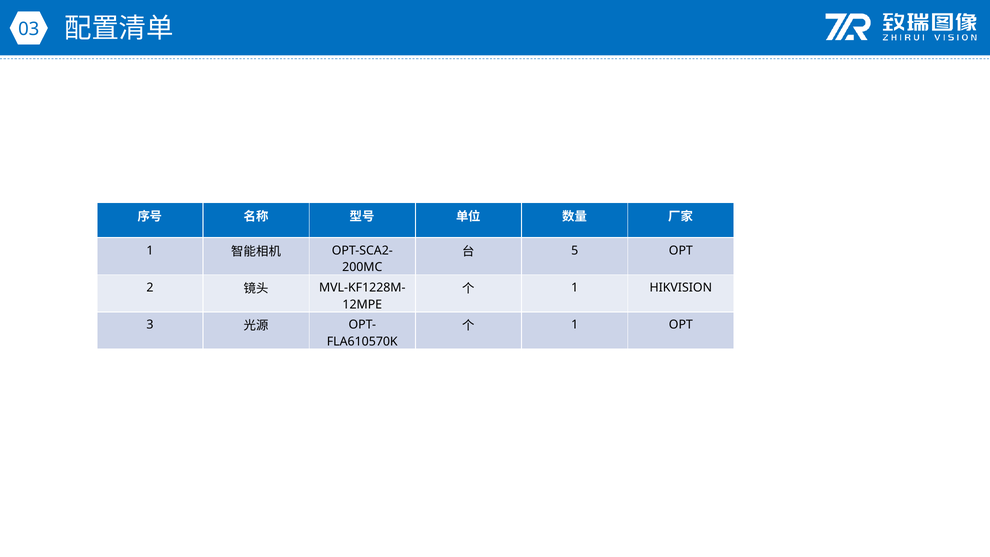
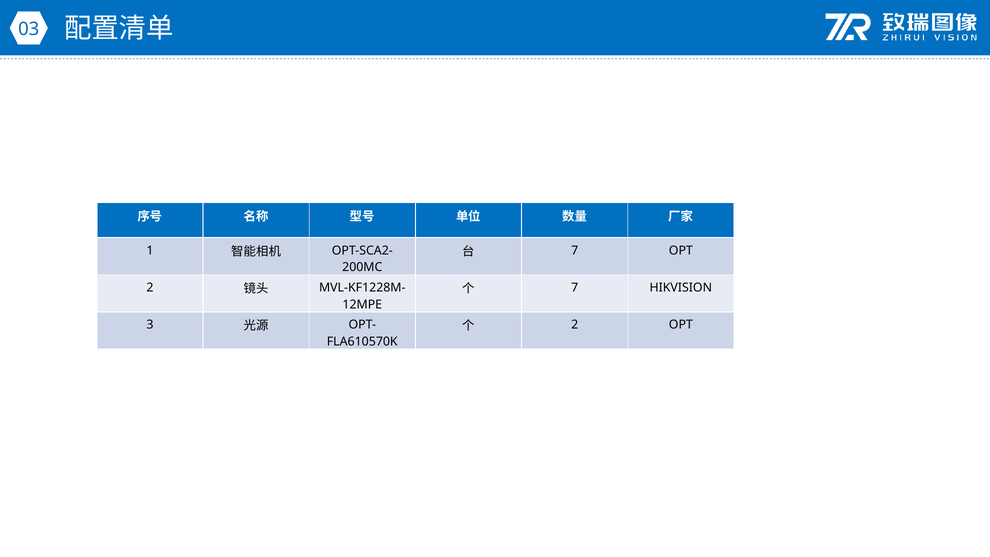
5: 5 -> 7 (575, 250)
1: 1 -> 7 (575, 288)
1: 1 -> 2 (575, 325)
